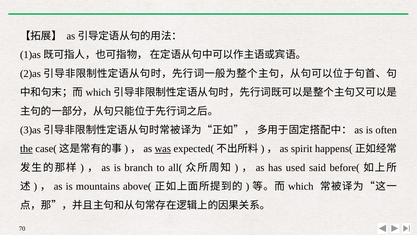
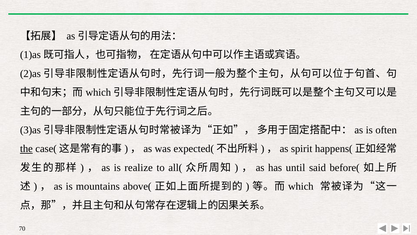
was underline: present -> none (163, 149)
branch: branch -> realize (139, 167)
used: used -> until (296, 167)
